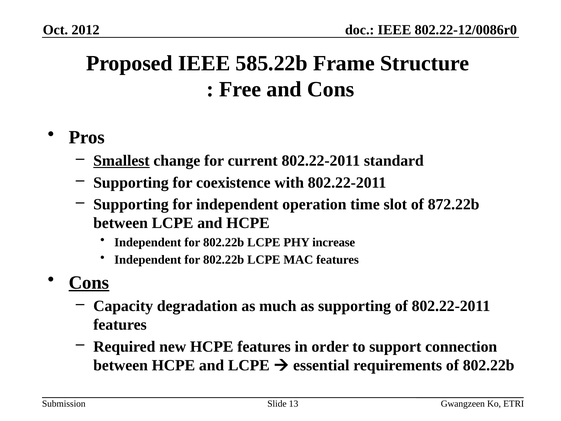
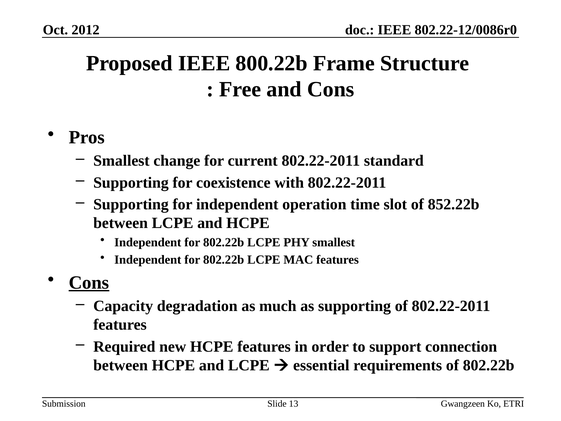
585.22b: 585.22b -> 800.22b (272, 63)
Smallest underline: present -> none (121, 161)
872.22b: 872.22b -> 852.22b (454, 204)
PHY increase: increase -> smallest (334, 242)
